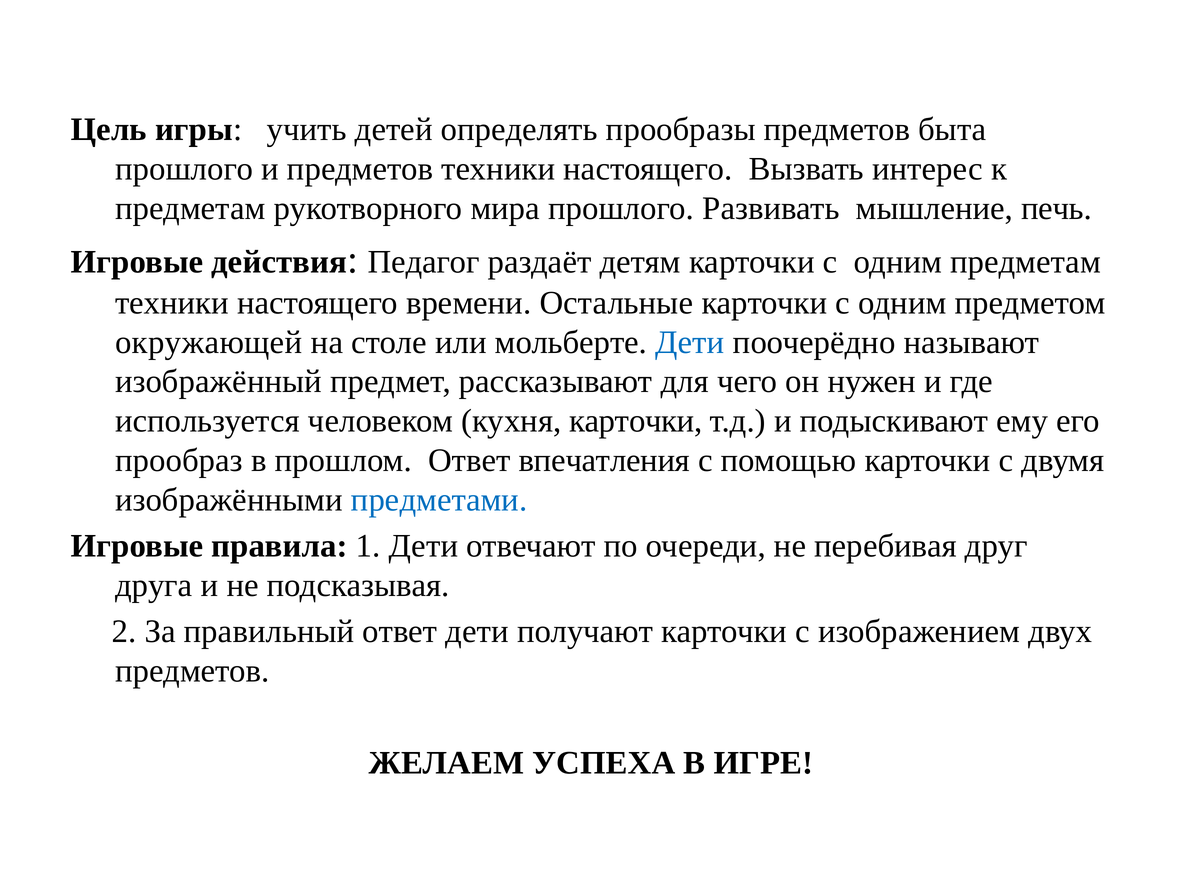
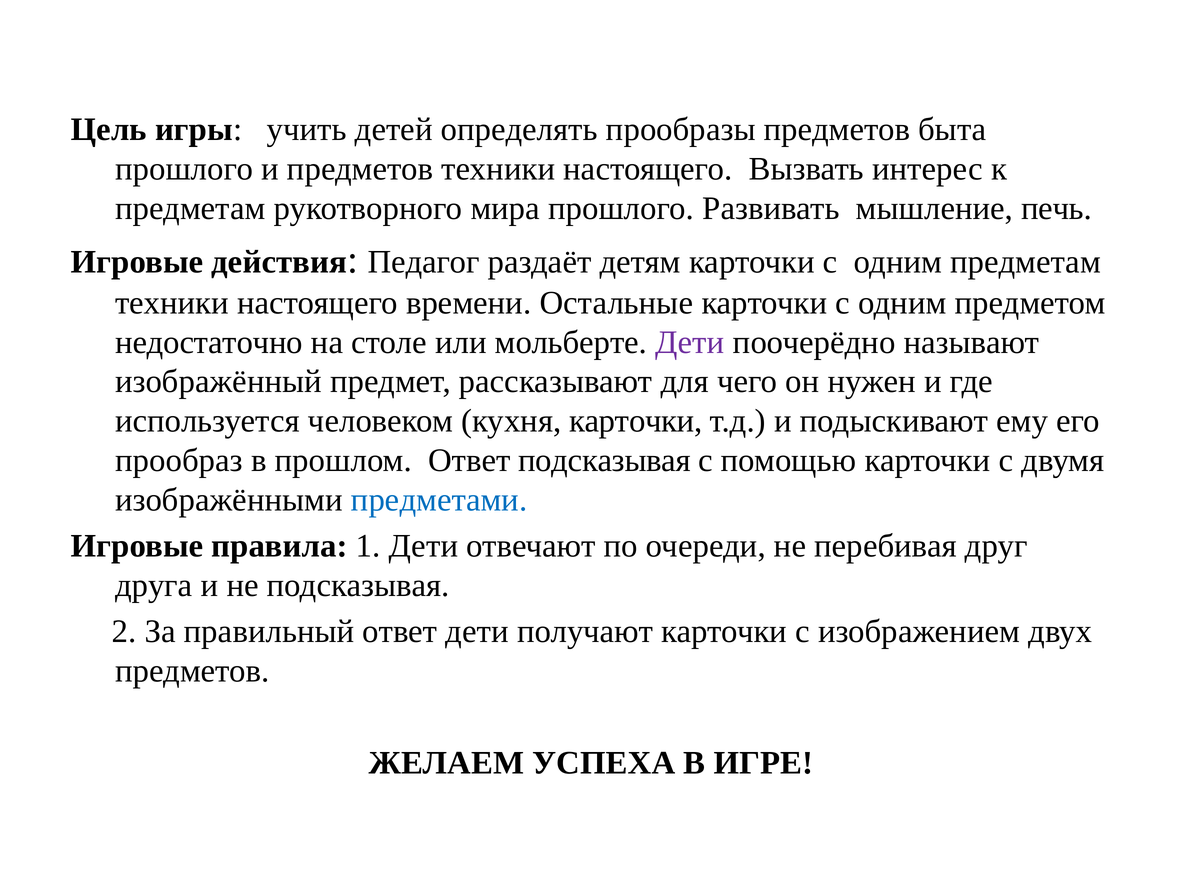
окружающей: окружающей -> недостаточно (209, 342)
Дети colour: blue -> purple (690, 342)
Ответ впечатления: впечатления -> подсказывая (604, 461)
